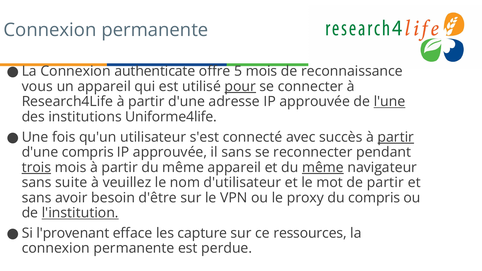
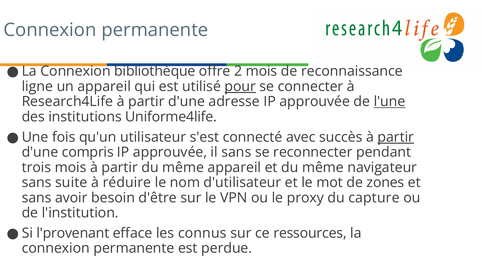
authenticate: authenticate -> bibliothèque (155, 71)
5: 5 -> 2 (238, 71)
vous: vous -> ligne (37, 87)
trois underline: present -> none (36, 167)
même underline: present -> none (323, 167)
veuillez: veuillez -> réduire (127, 183)
de partir: partir -> zones (385, 183)
du compris: compris -> capture (374, 198)
l'institution underline: present -> none (80, 213)
capture: capture -> connus (202, 233)
